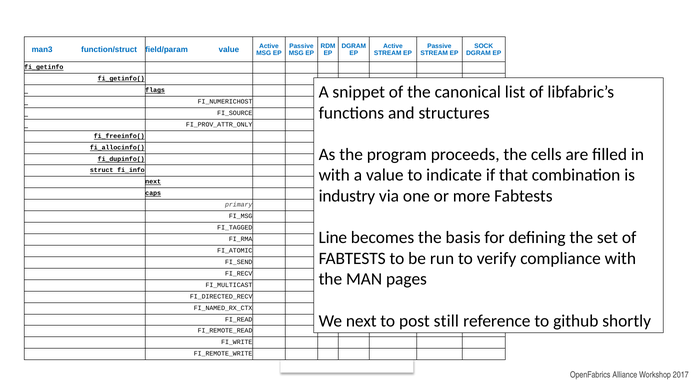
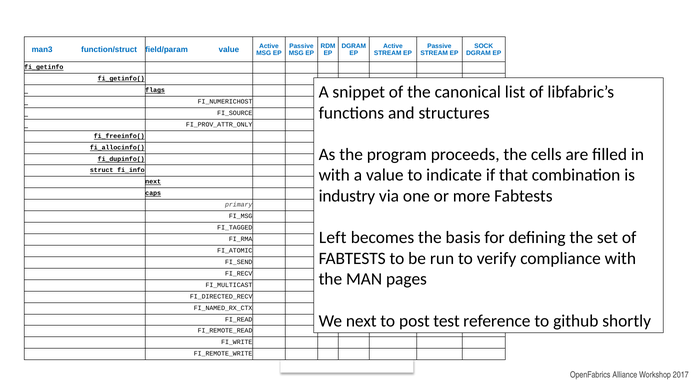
Line: Line -> Left (333, 238)
still: still -> test (447, 321)
